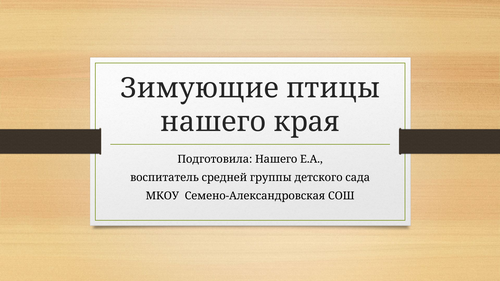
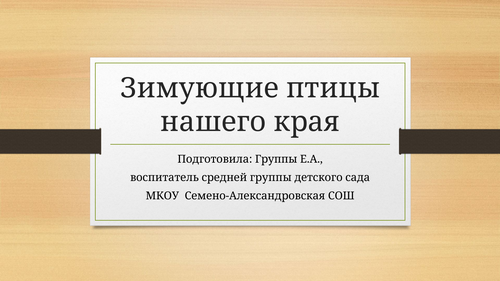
Подготовила Нашего: Нашего -> Группы (276, 159)
